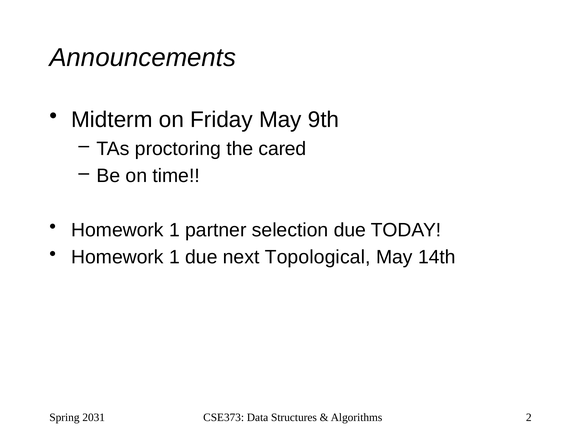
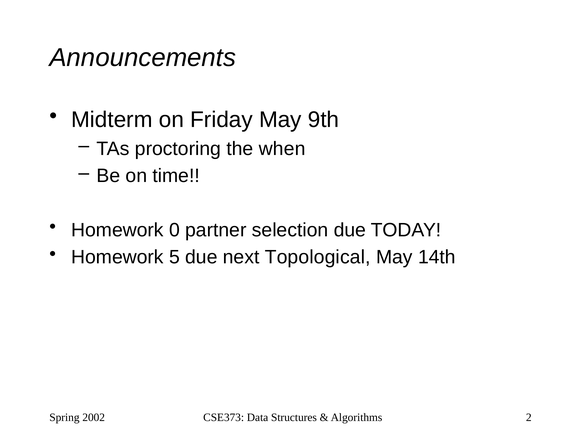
cared: cared -> when (282, 149)
1: 1 -> 0 (174, 230)
1: 1 -> 5 (174, 257)
2031: 2031 -> 2002 (94, 417)
